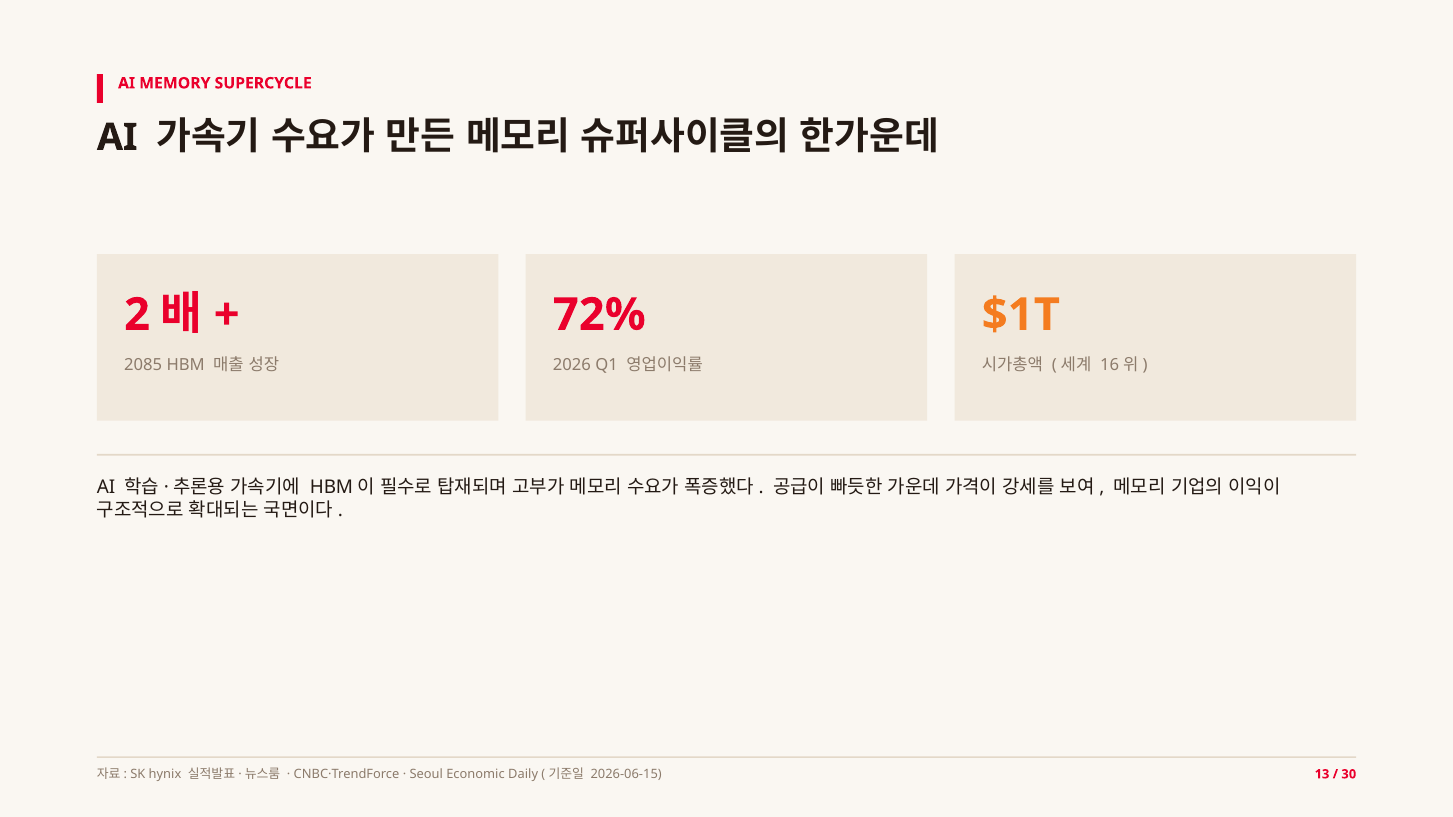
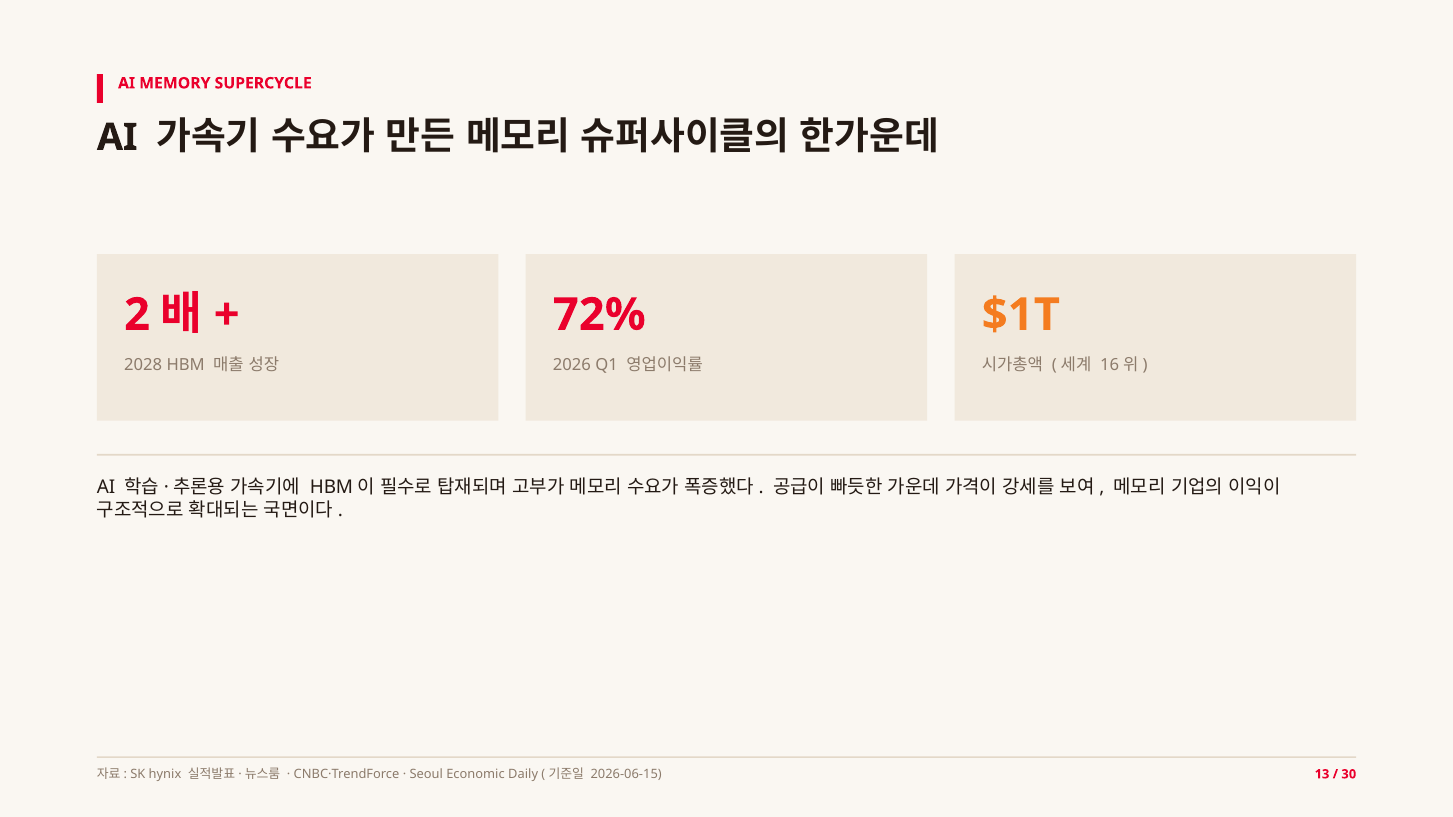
2085: 2085 -> 2028 (143, 365)
